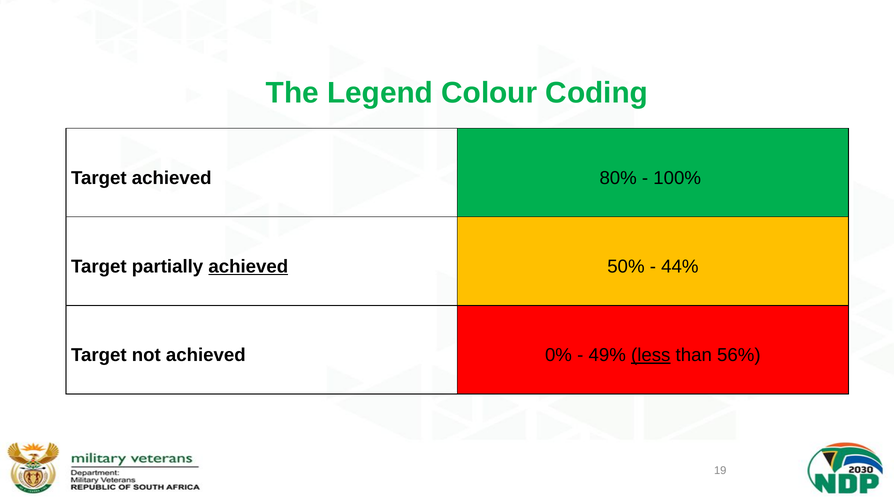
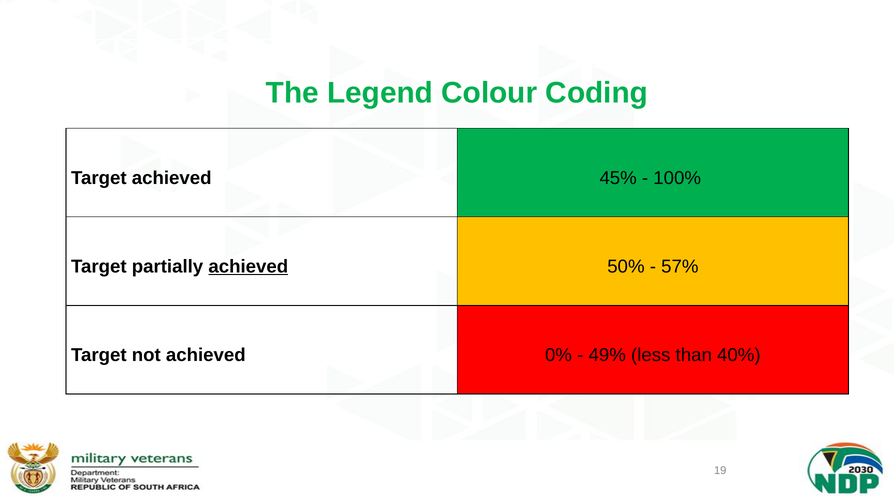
80%: 80% -> 45% (618, 178)
44%: 44% -> 57% (680, 267)
less underline: present -> none (651, 355)
56%: 56% -> 40% (739, 355)
